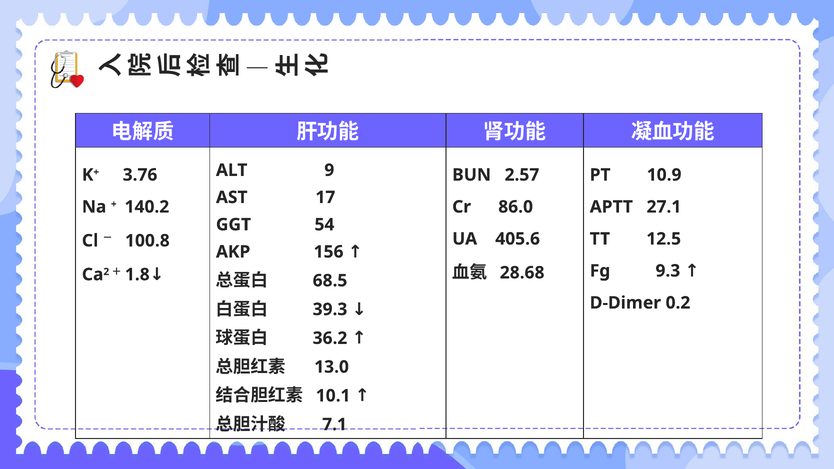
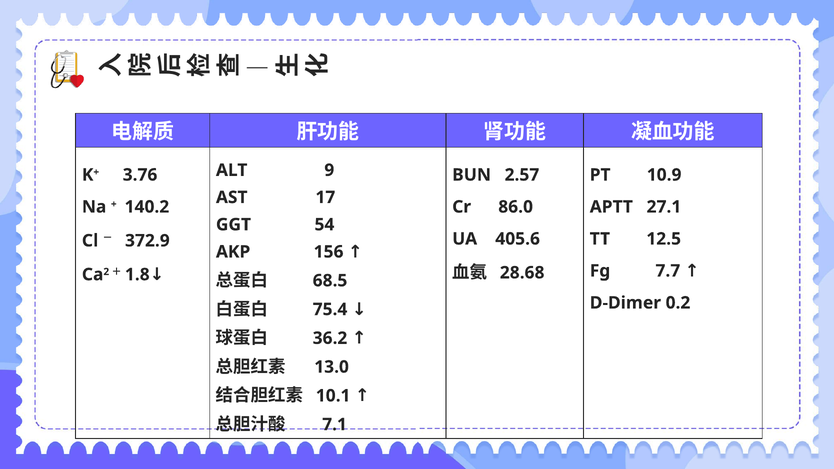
100.8: 100.8 -> 372.9 (147, 241)
9.3: 9.3 -> 7.7 (668, 271)
39.3: 39.3 -> 75.4 (330, 309)
